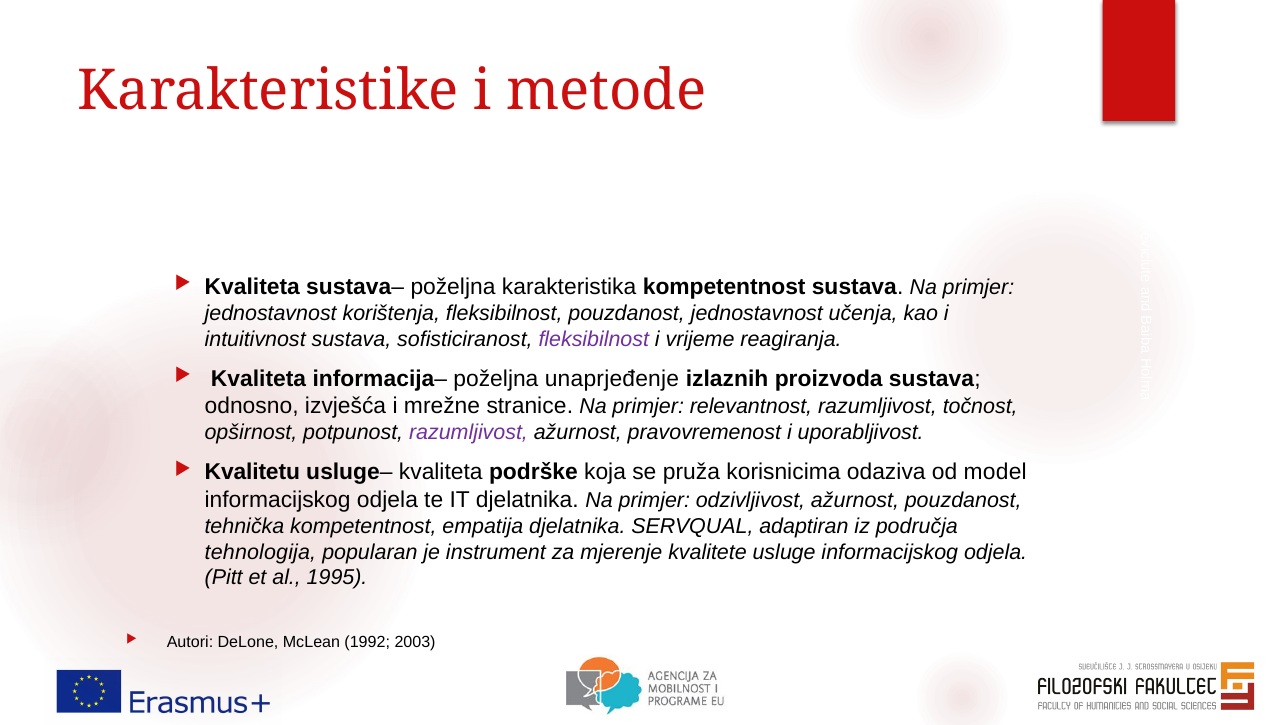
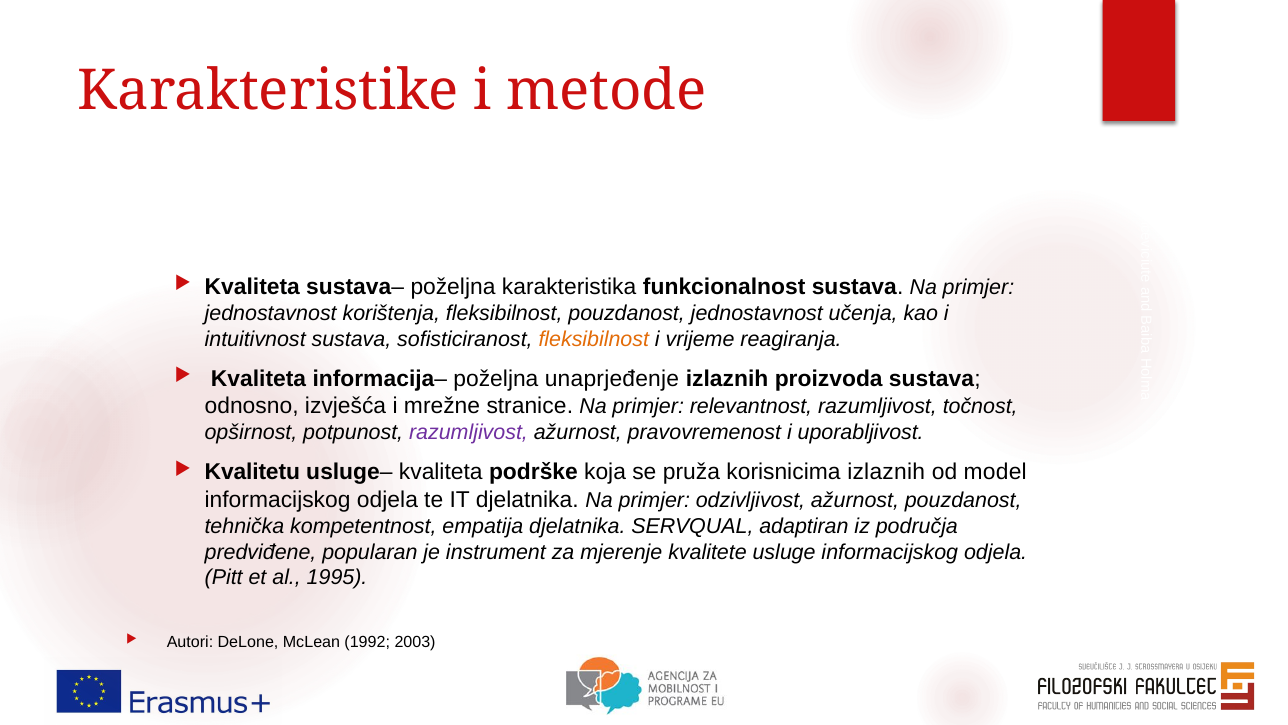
karakteristika kompetentnost: kompetentnost -> funkcionalnost (724, 287)
fleksibilnost colour: purple -> orange (594, 339)
korisnicima odaziva: odaziva -> izlaznih (886, 472)
tehnologija: tehnologija -> predviđene (261, 552)
